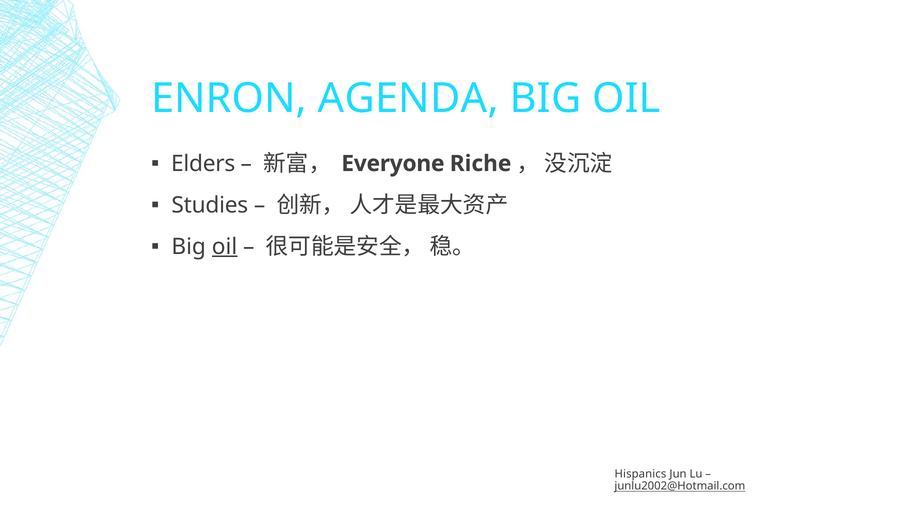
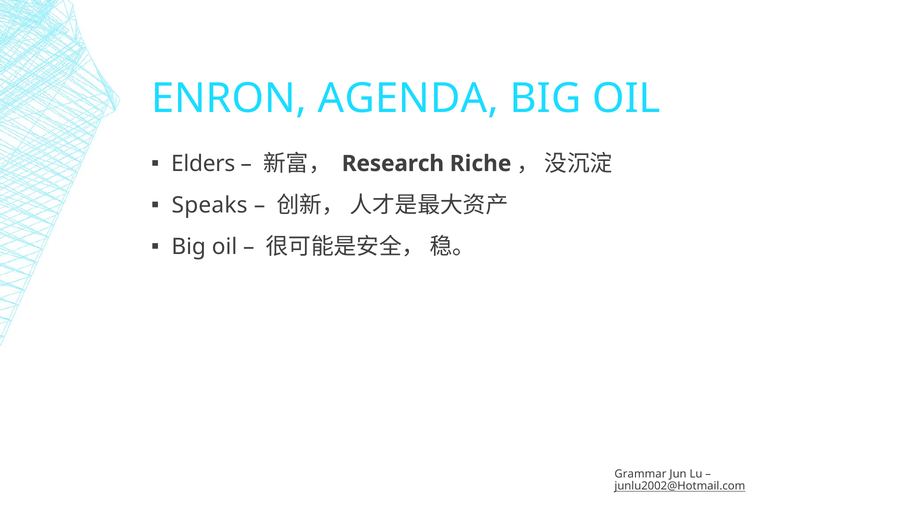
Everyone: Everyone -> Research (393, 164)
Studies: Studies -> Speaks (210, 205)
oil underline: present -> none (225, 247)
Hispanics: Hispanics -> Grammar (640, 474)
